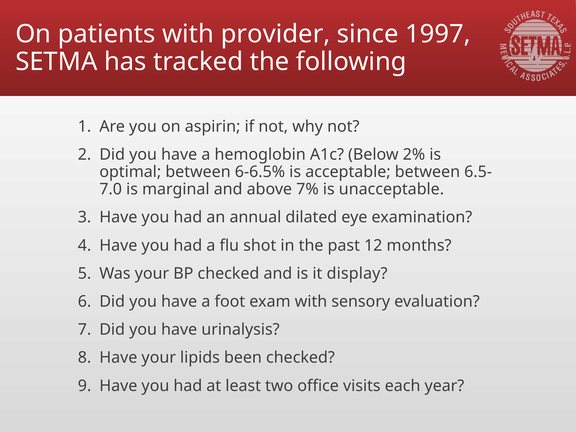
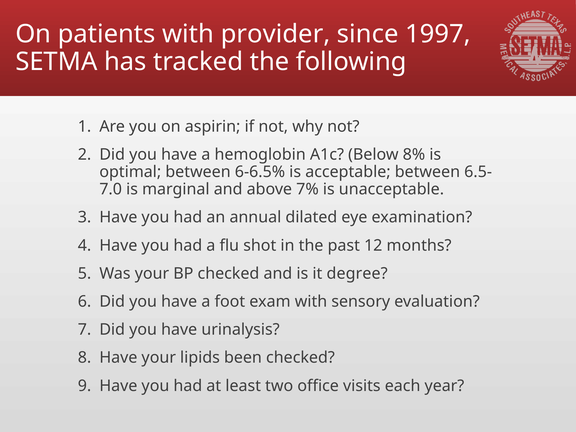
2%: 2% -> 8% (414, 155)
display: display -> degree (357, 273)
